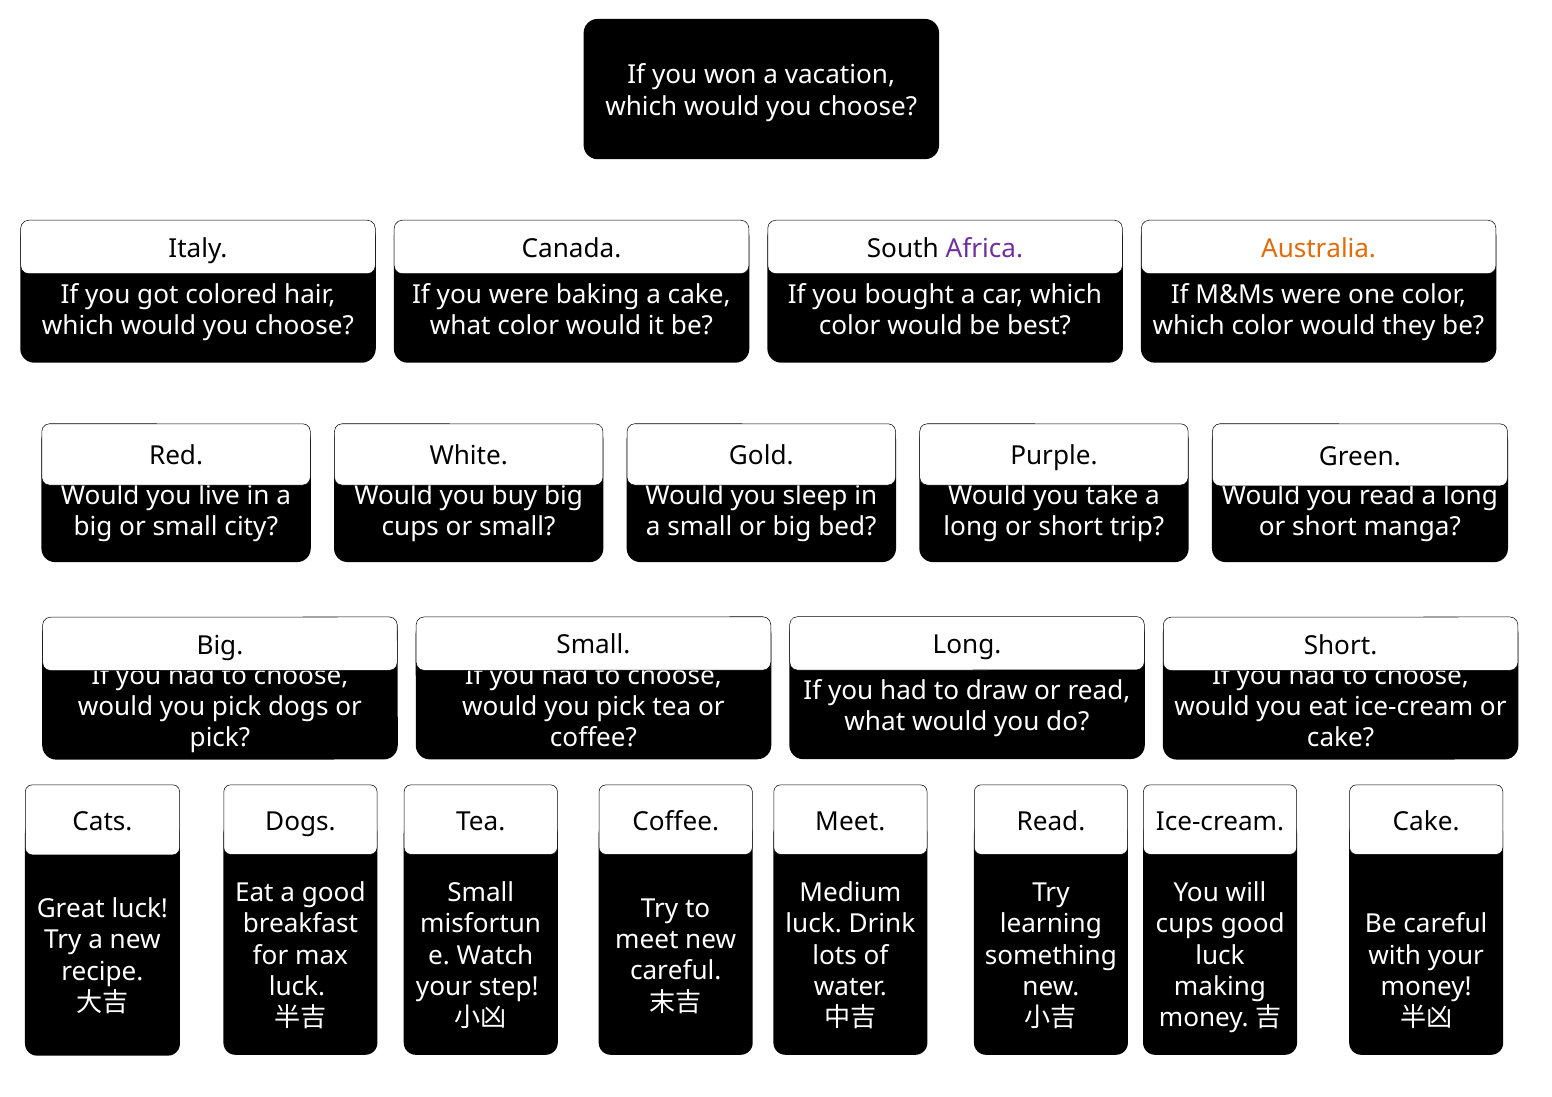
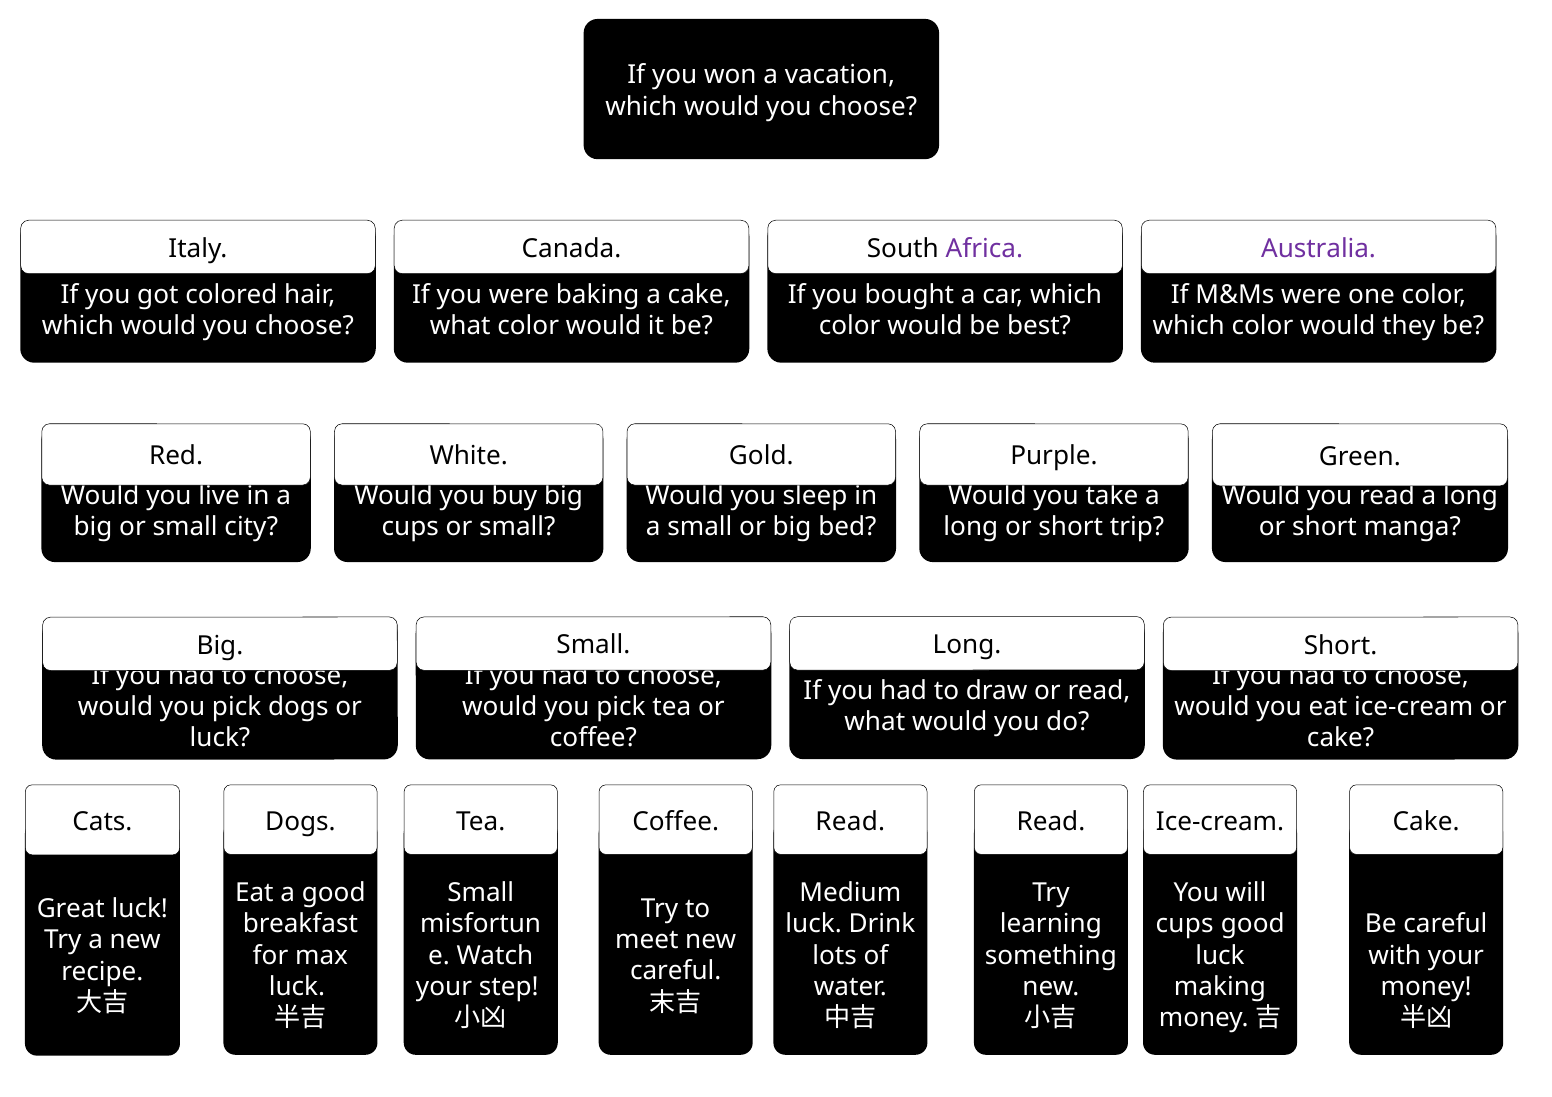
Australia colour: orange -> purple (1319, 249)
pick: pick -> luck (220, 739)
Meet: Meet -> Read (850, 822)
